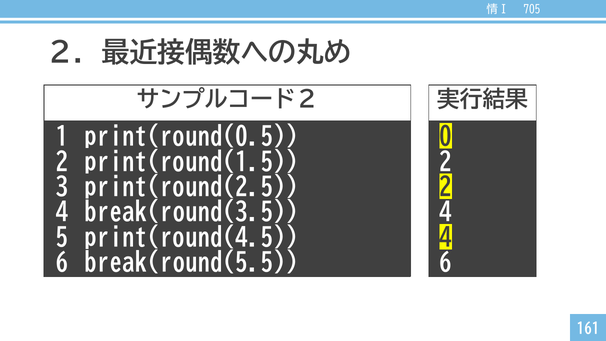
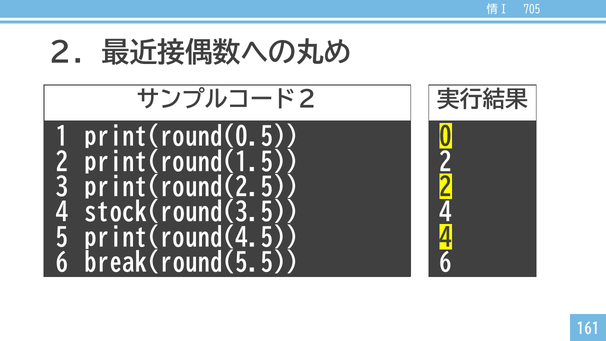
break(round(3.5: break(round(3.5 -> stock(round(3.5 (191, 213)
